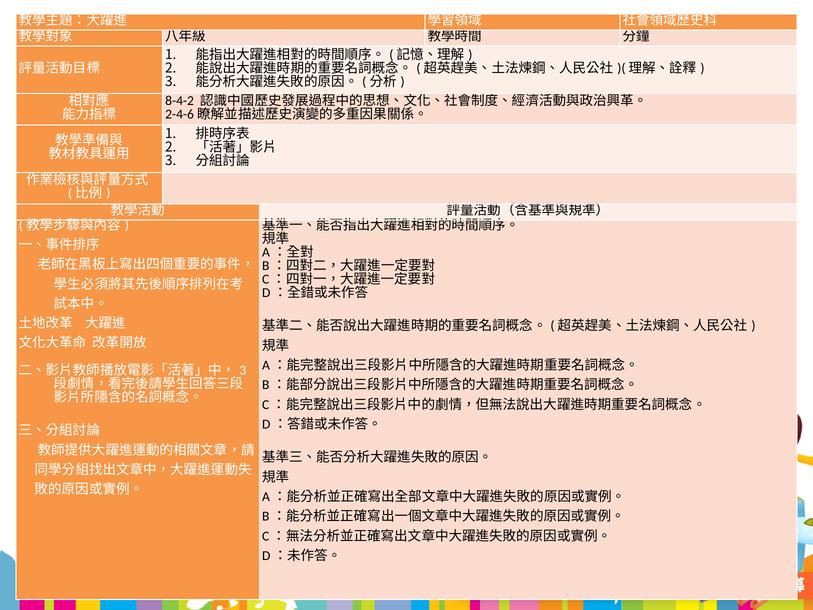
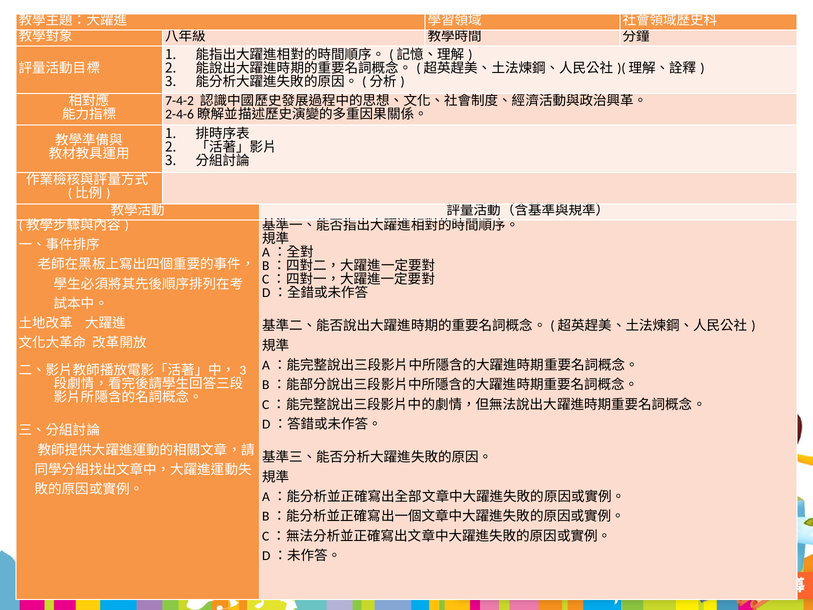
8-4-2: 8-4-2 -> 7-4-2 (180, 101)
